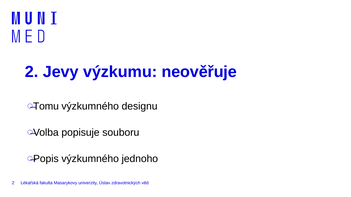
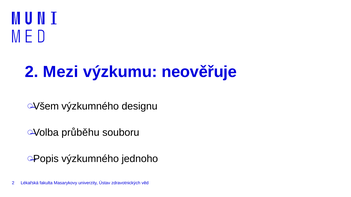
Jevy: Jevy -> Mezi (61, 72)
Tomu: Tomu -> Všem (46, 106)
popisuje: popisuje -> průběhu (80, 133)
